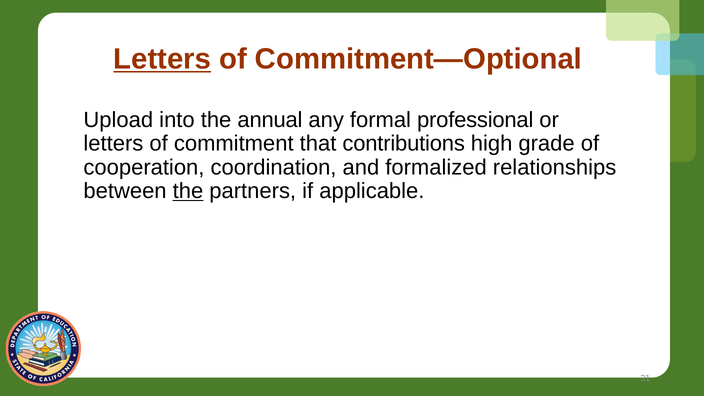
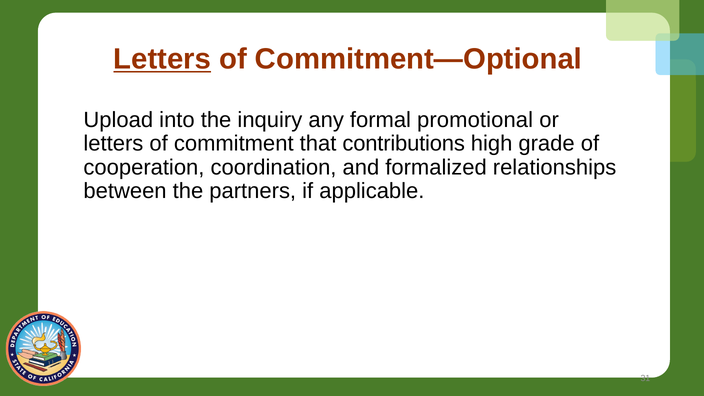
annual: annual -> inquiry (270, 120)
professional: professional -> promotional (475, 120)
the underline: present -> none (188, 191)
